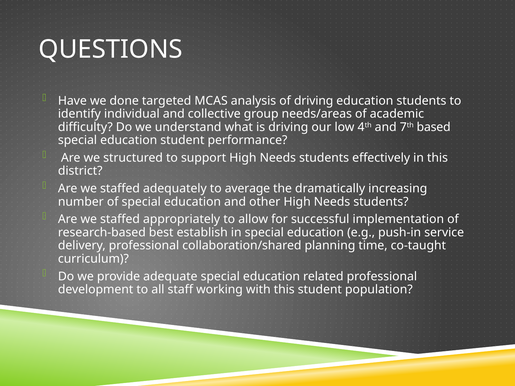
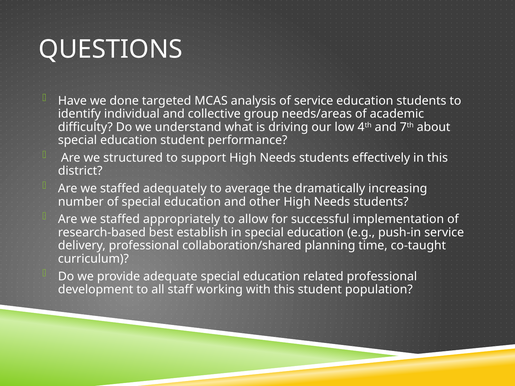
of driving: driving -> service (314, 101)
based: based -> about (434, 127)
